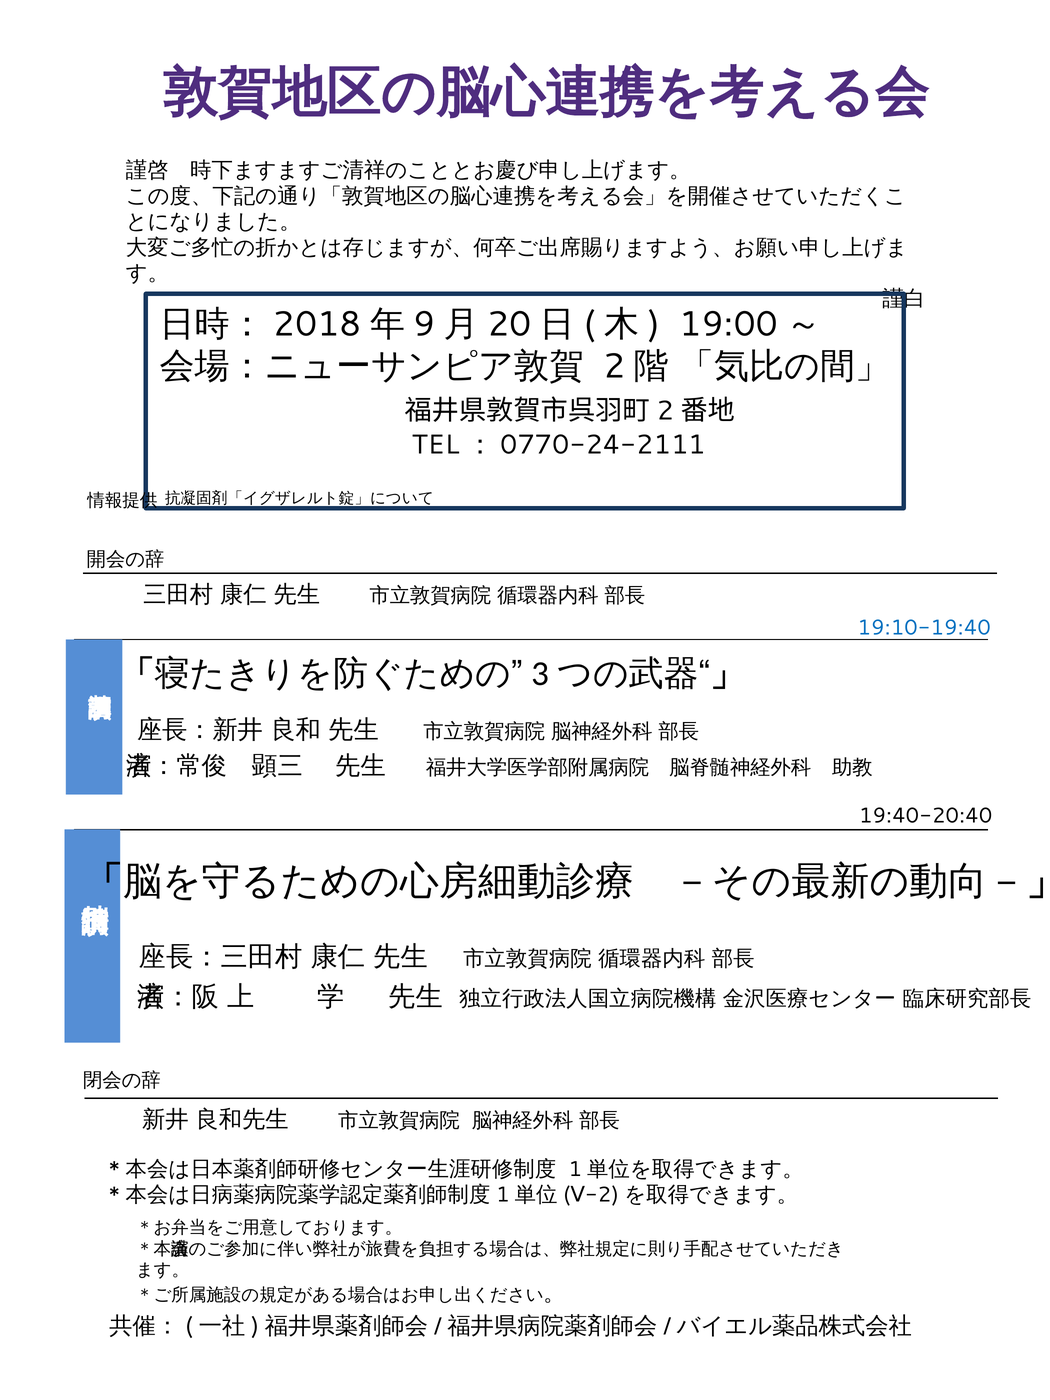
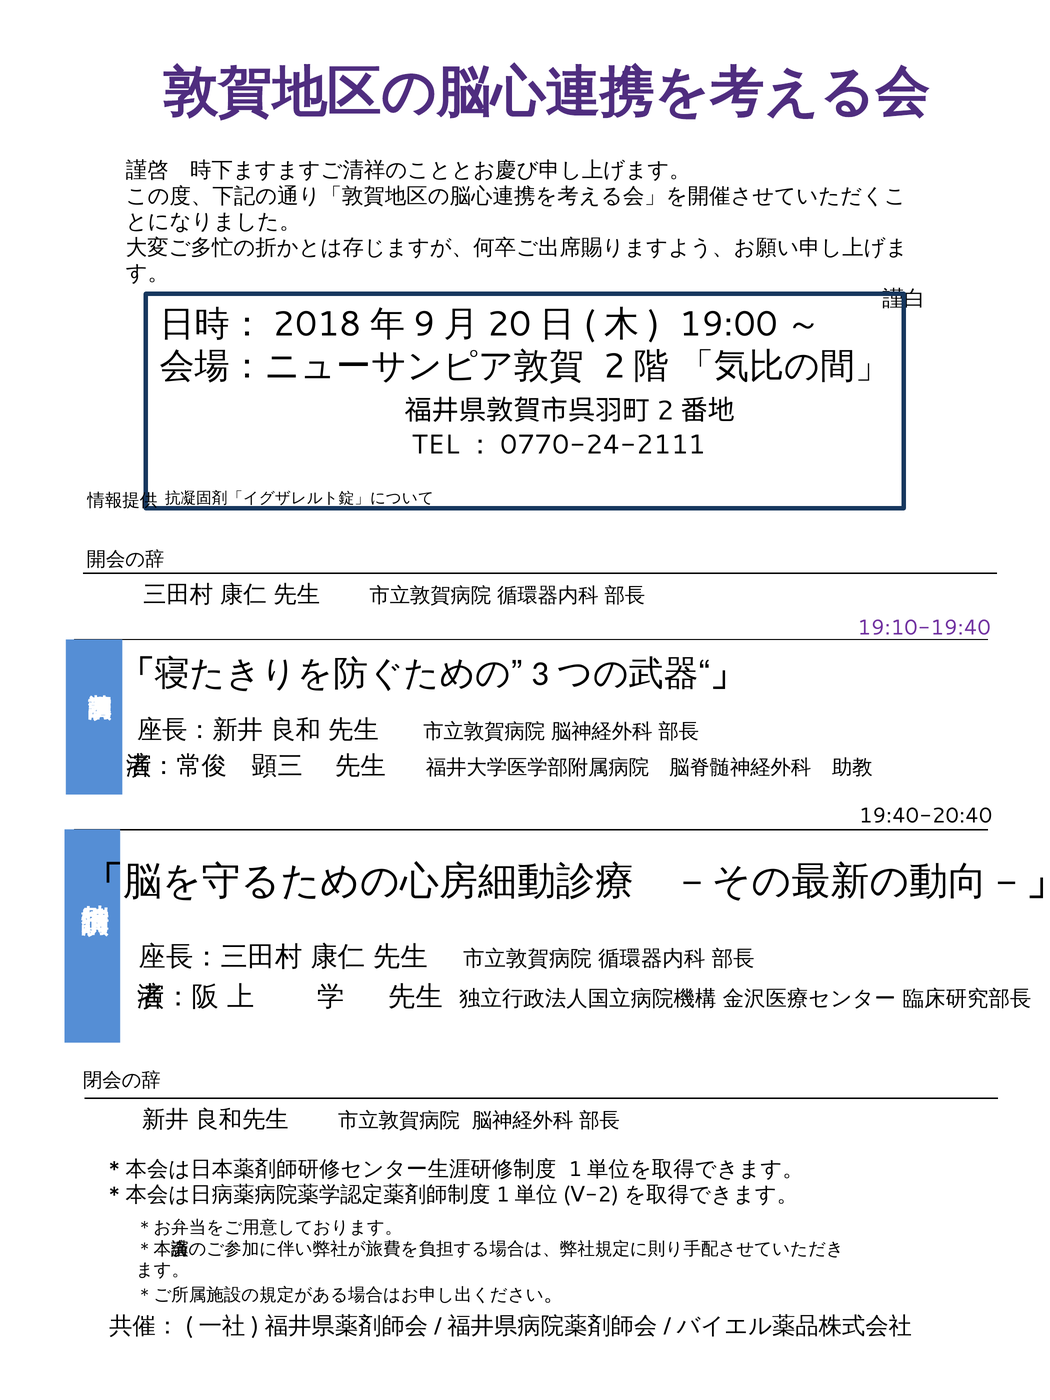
19:10-19:40 colour: blue -> purple (924, 628)
